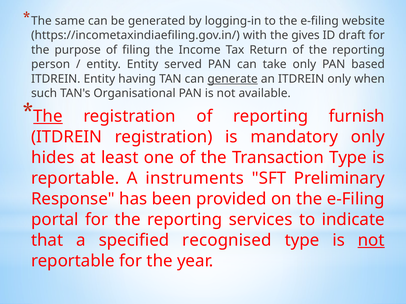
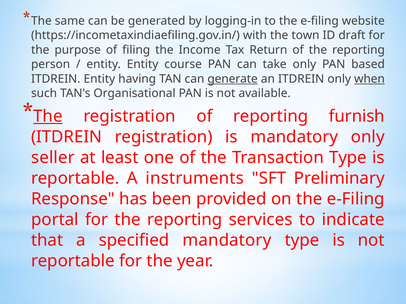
gives: gives -> town (306, 35)
served: served -> course (183, 64)
when underline: none -> present (370, 79)
hides: hides -> seller (53, 158)
specified recognised: recognised -> mandatory (227, 241)
not underline: present -> none (371, 241)
